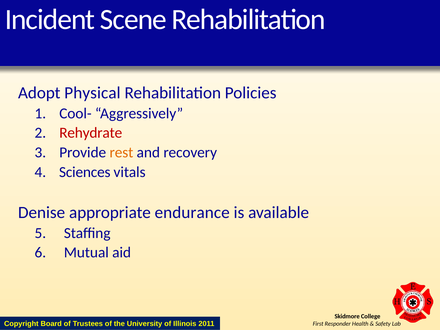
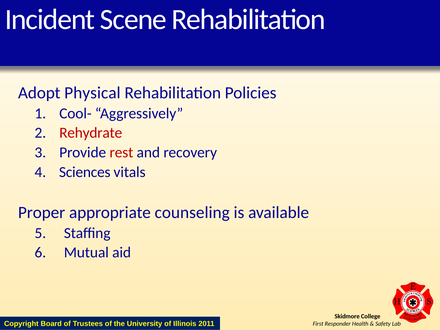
rest colour: orange -> red (121, 152)
Denise: Denise -> Proper (42, 212)
endurance: endurance -> counseling (192, 212)
